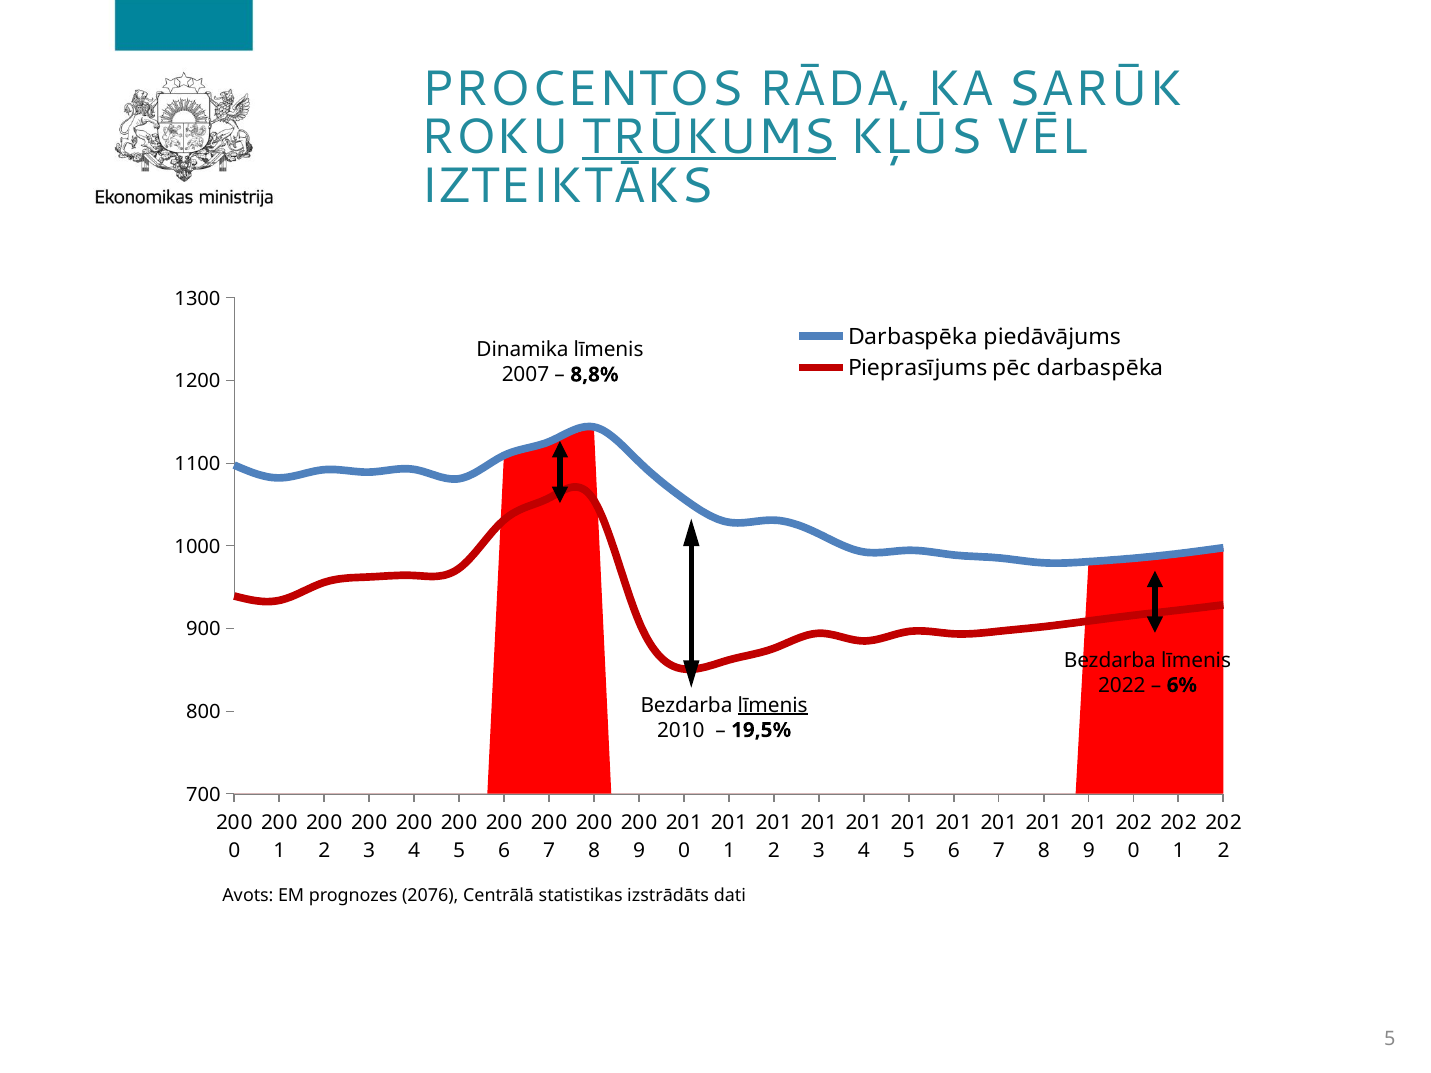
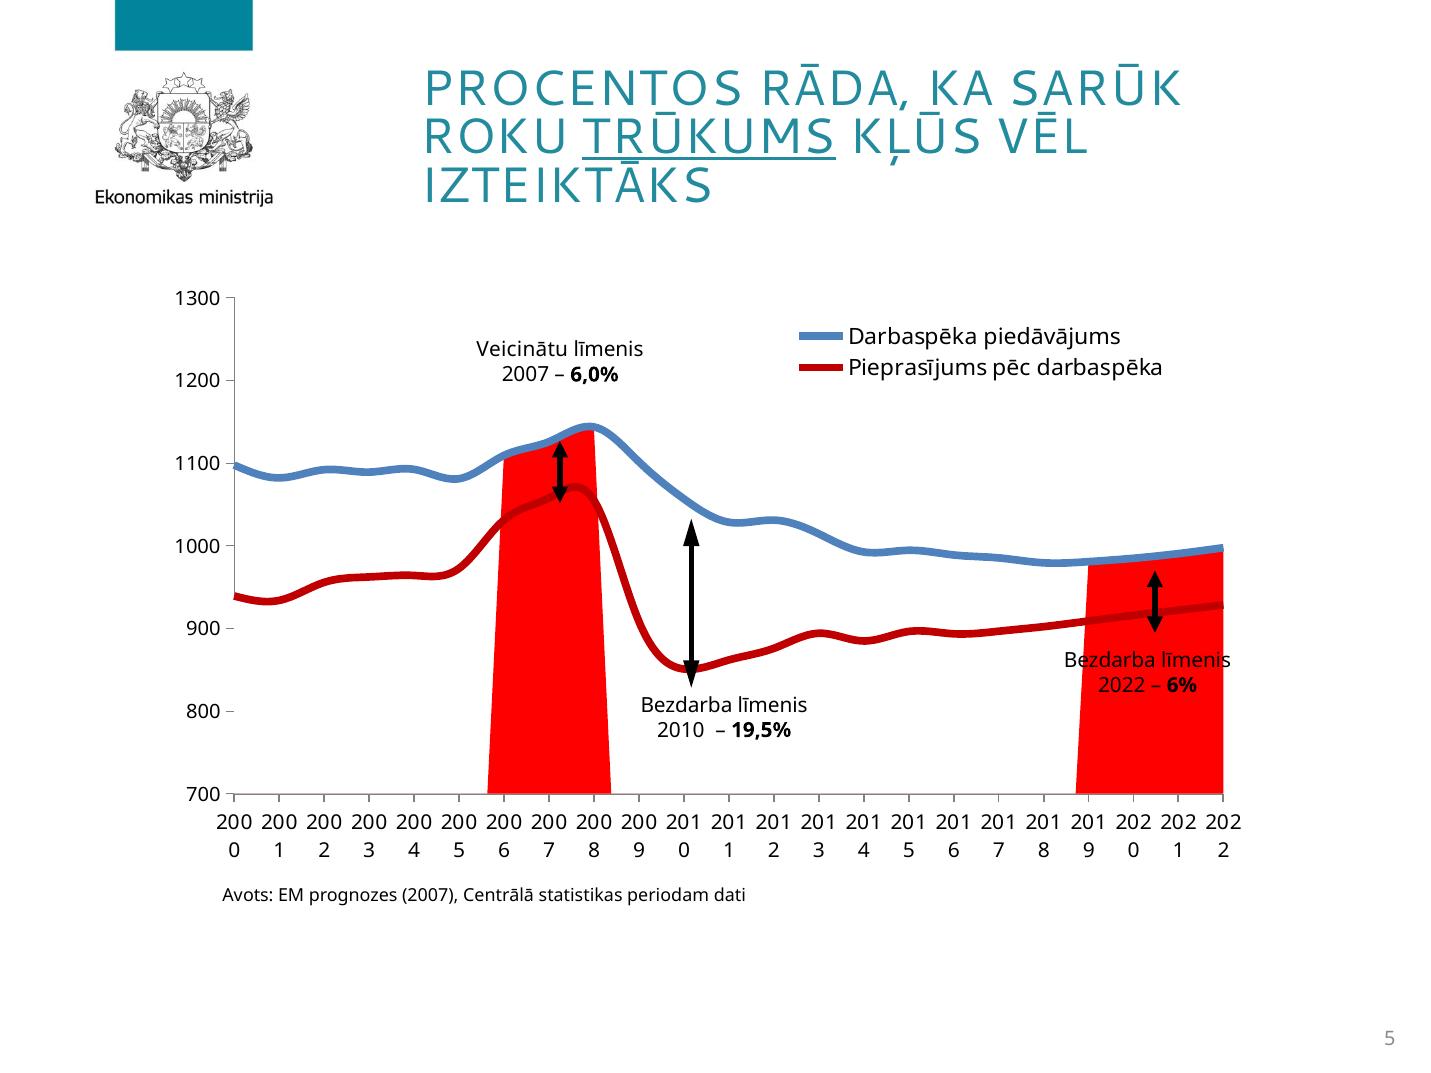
Dinamika: Dinamika -> Veicinātu (522, 350)
8,8%: 8,8% -> 6,0% (594, 375)
līmenis underline: present -> none (773, 705)
prognozes 2076: 2076 -> 2007 (430, 896)
izstrādāts: izstrādāts -> periodam (668, 896)
